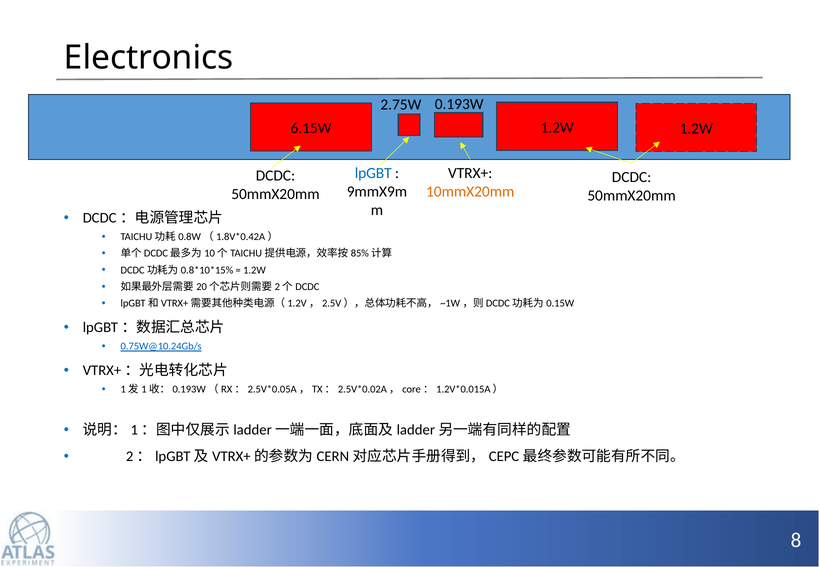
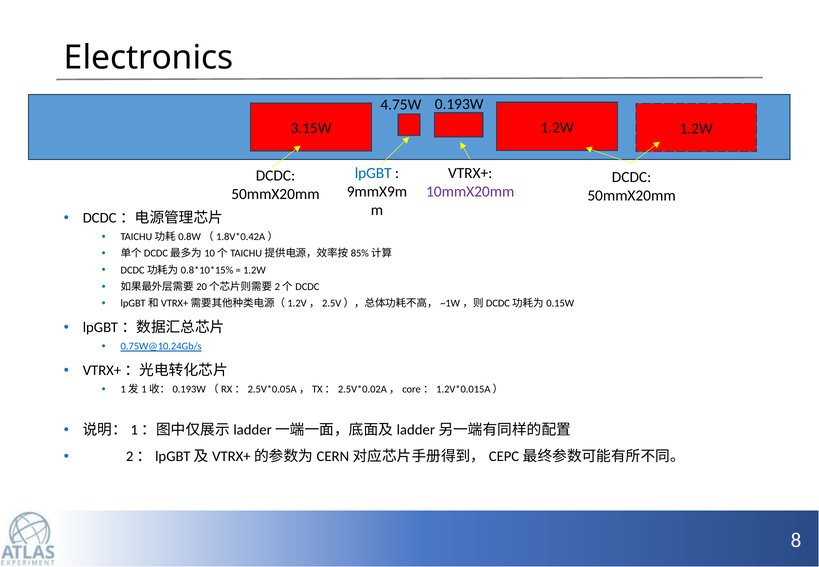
2.75W: 2.75W -> 4.75W (401, 105)
6.15W: 6.15W -> 3.15W (311, 128)
10mmX20mm colour: orange -> purple (470, 192)
